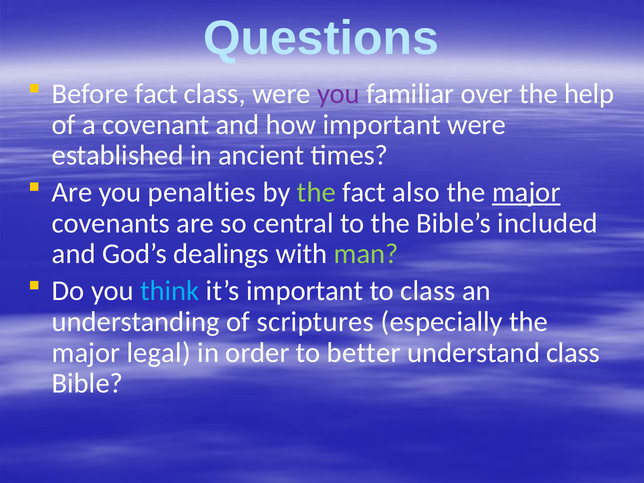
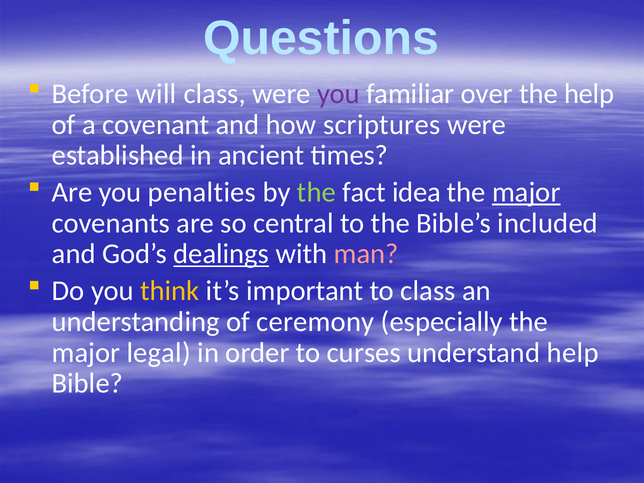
Before fact: fact -> will (156, 94)
how important: important -> scriptures (382, 125)
also: also -> idea (416, 192)
dealings underline: none -> present (221, 254)
man colour: light green -> pink (366, 254)
think colour: light blue -> yellow (170, 291)
scriptures: scriptures -> ceremony (315, 322)
better: better -> curses (364, 353)
understand class: class -> help (573, 353)
